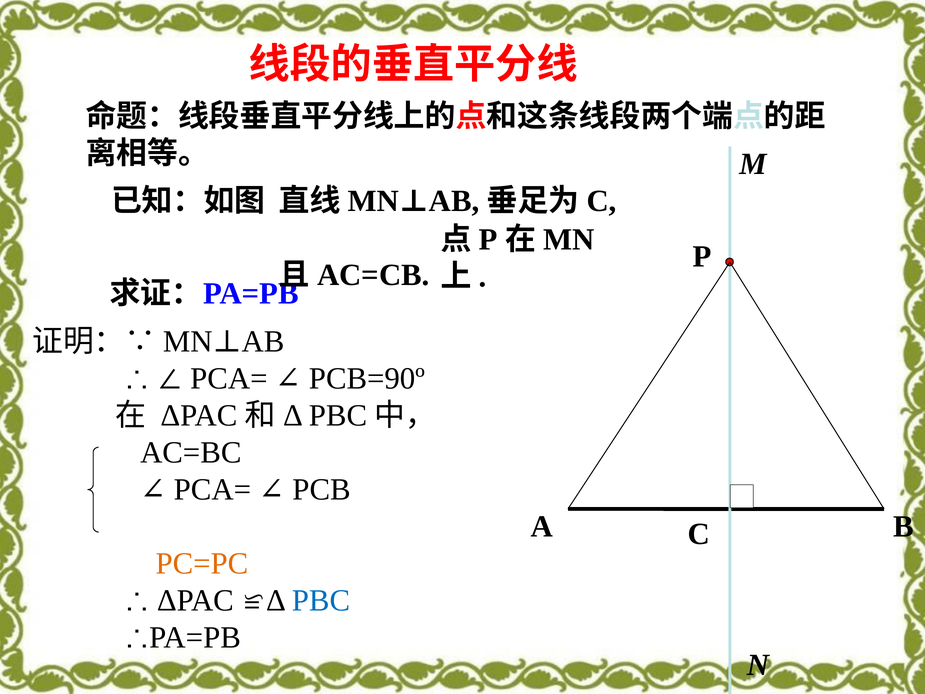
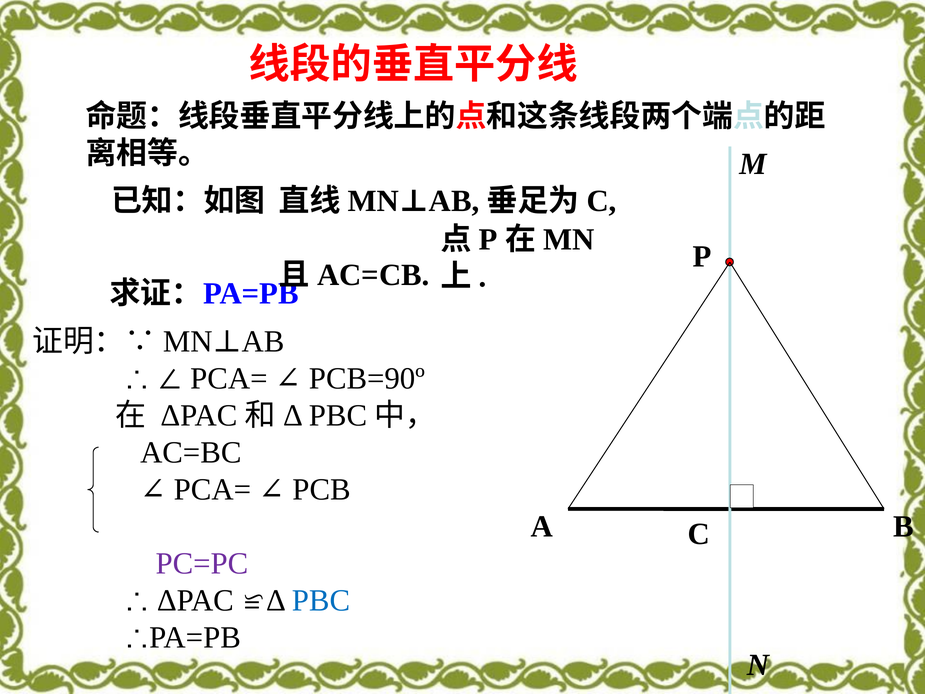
PC=PC colour: orange -> purple (202, 563)
